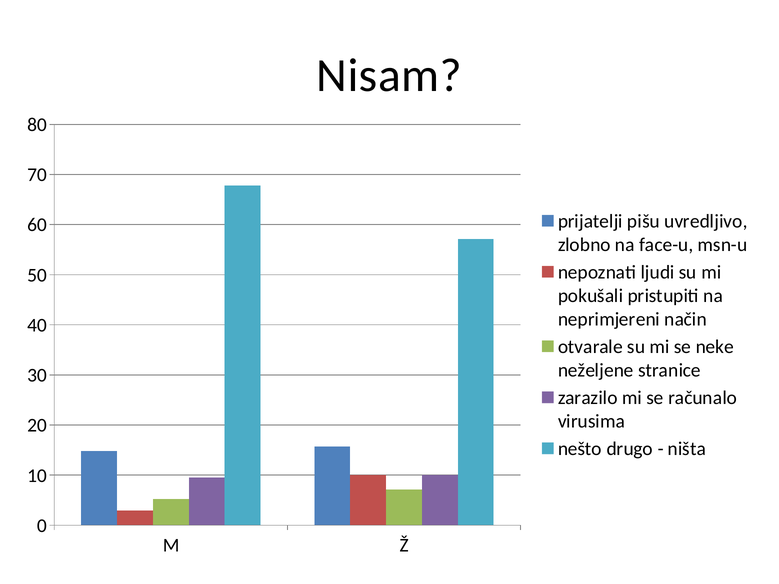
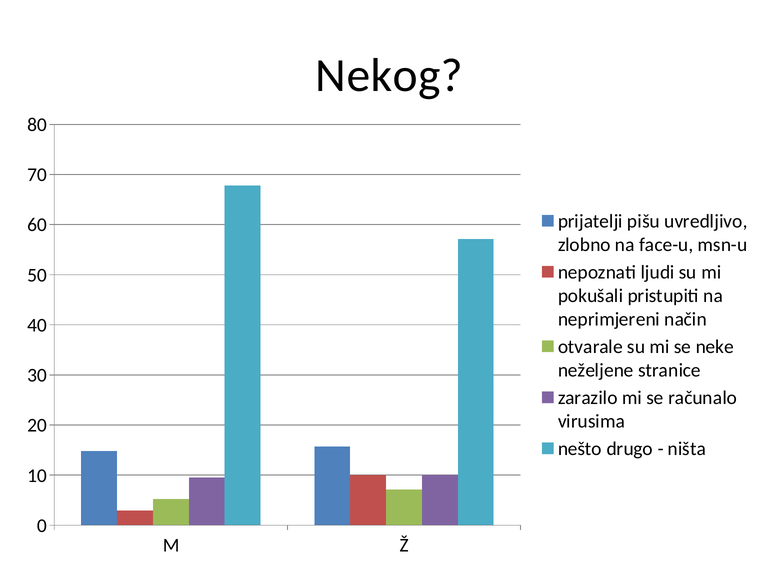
Nisam: Nisam -> Nekog (389, 75)
